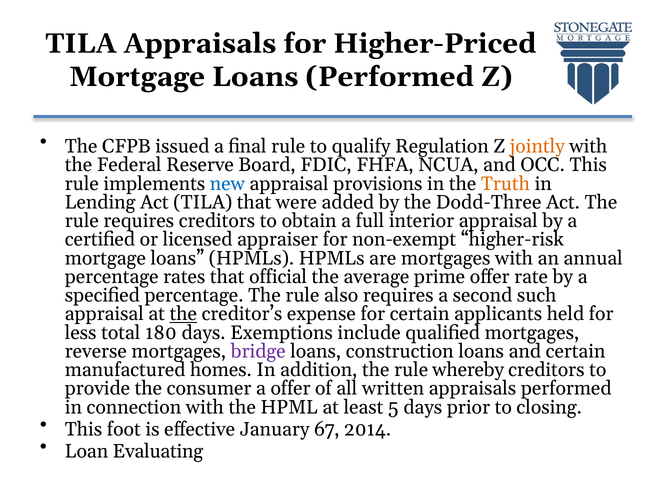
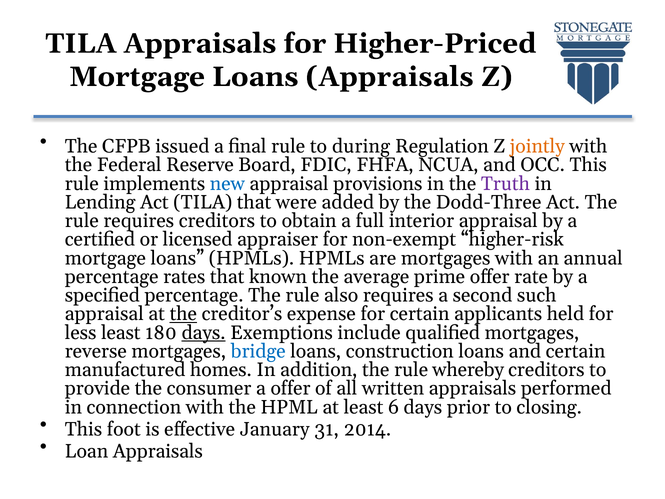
Loans Performed: Performed -> Appraisals (390, 77)
qualify: qualify -> during (361, 146)
Truth colour: orange -> purple (505, 184)
official: official -> known (278, 277)
less total: total -> least (121, 332)
days underline: none -> present (204, 332)
bridge colour: purple -> blue (258, 351)
5: 5 -> 6 (394, 407)
67: 67 -> 31 (327, 429)
Loan Evaluating: Evaluating -> Appraisals (158, 451)
